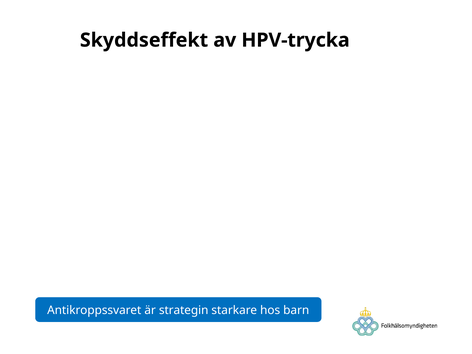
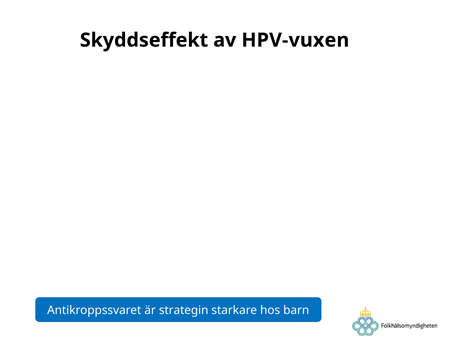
HPV-trycka: HPV-trycka -> HPV-vuxen (295, 40)
